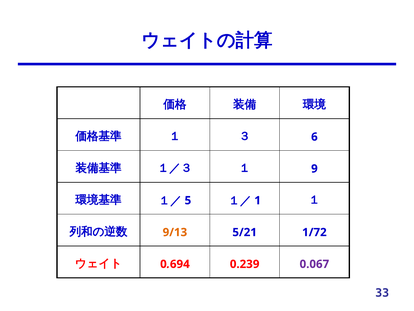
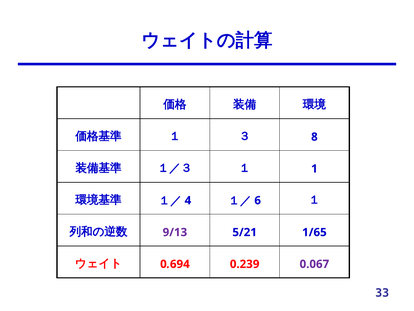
6: 6 -> 8 (314, 137)
9: 9 -> 1 (314, 168)
5: 5 -> 4 (188, 200)
1: 1 -> 6 (258, 200)
9/13 colour: orange -> purple (175, 232)
1/72: 1/72 -> 1/65 (314, 232)
